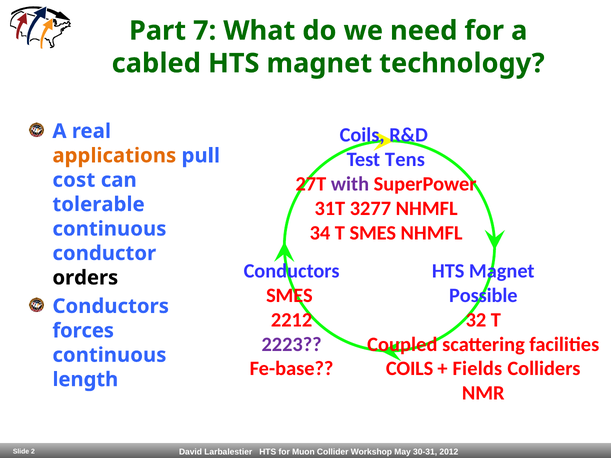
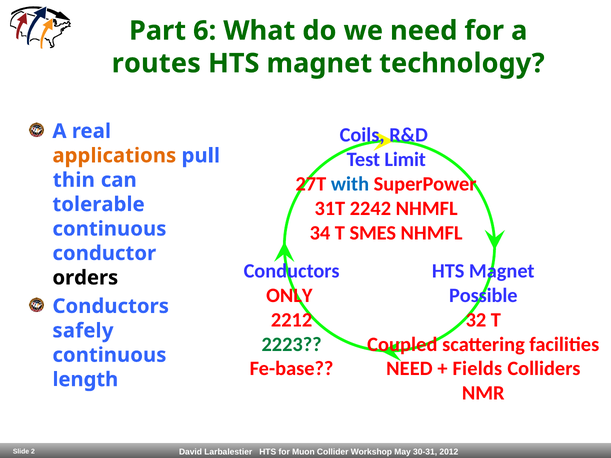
7: 7 -> 6 (205, 31)
cabled: cabled -> routes (156, 63)
Tens: Tens -> Limit (405, 160)
with colour: purple -> blue (350, 184)
cost: cost -> thin (74, 180)
3277: 3277 -> 2242 (370, 209)
SMES: SMES -> ONLY (289, 296)
forces: forces -> safely (83, 331)
2223 colour: purple -> green (292, 344)
COILS: COILS -> NEED (409, 369)
